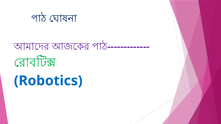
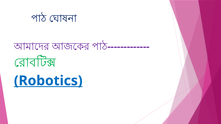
Robotics underline: none -> present (48, 81)
